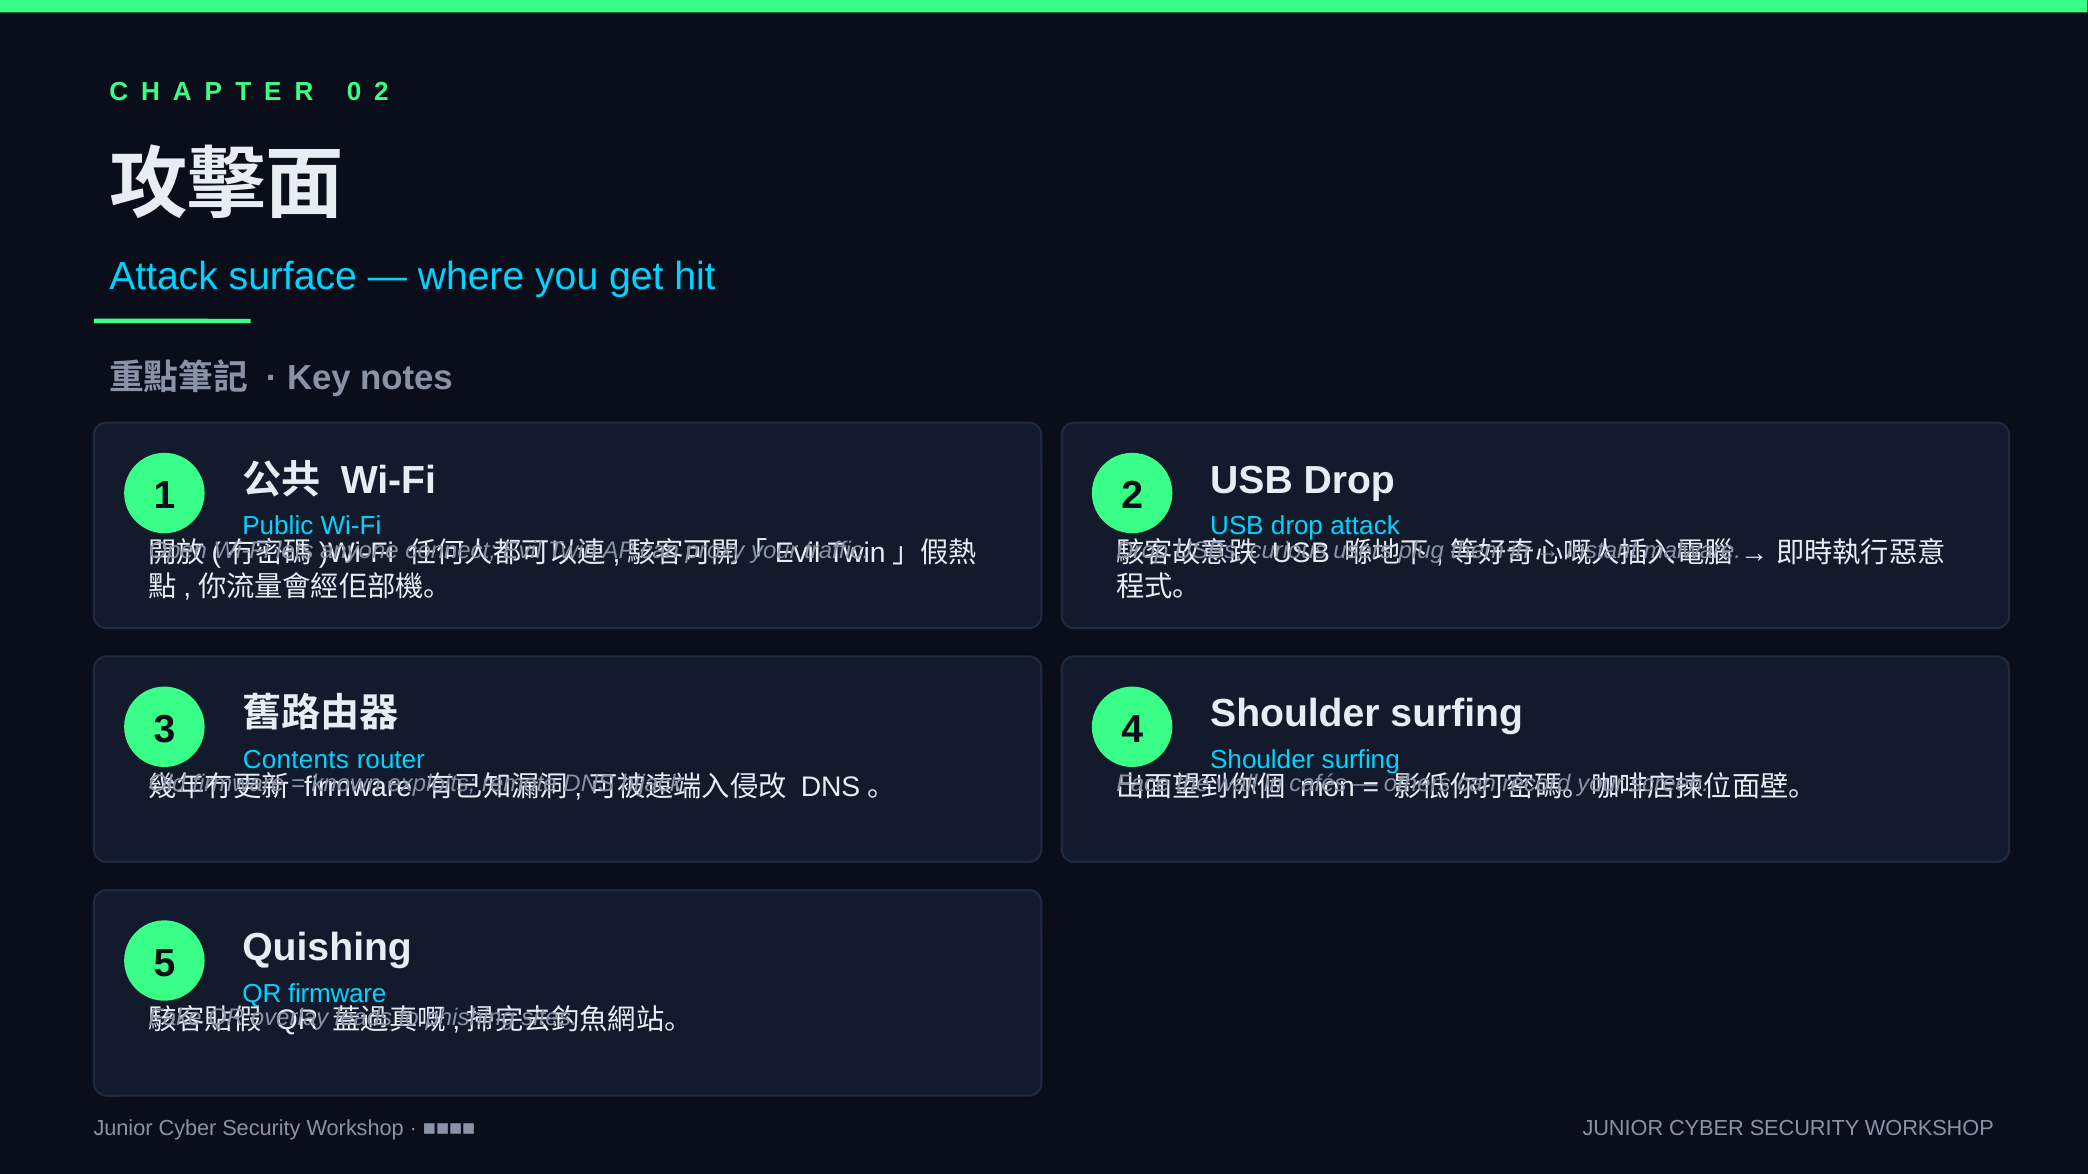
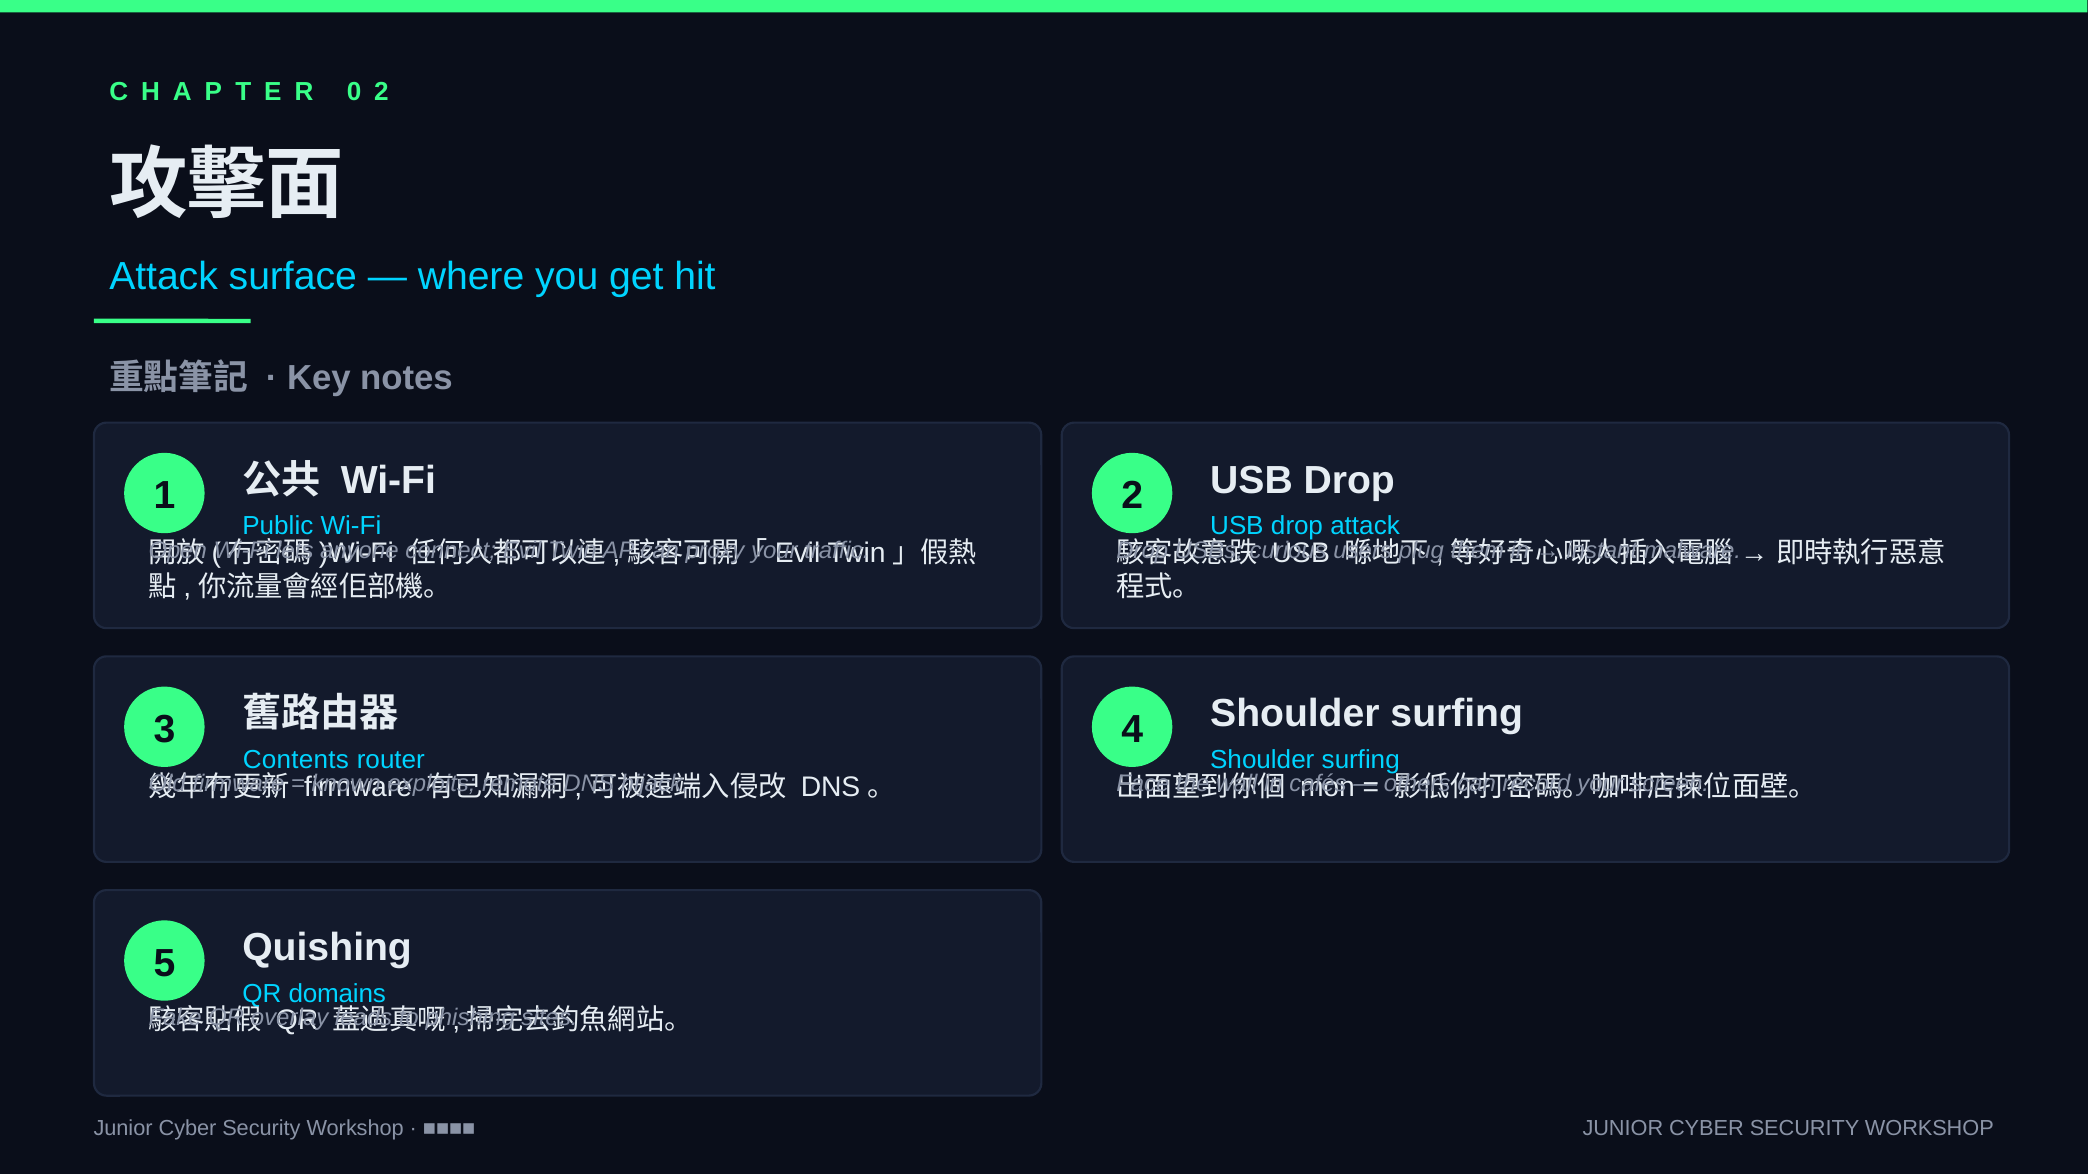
QR firmware: firmware -> domains (337, 994)
